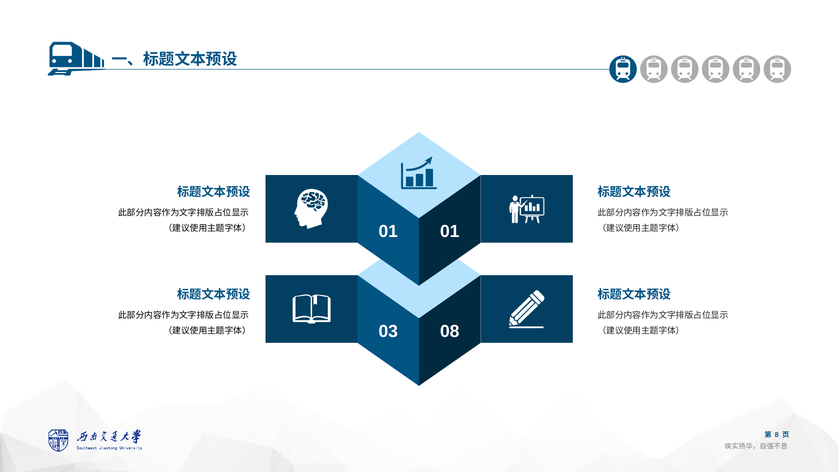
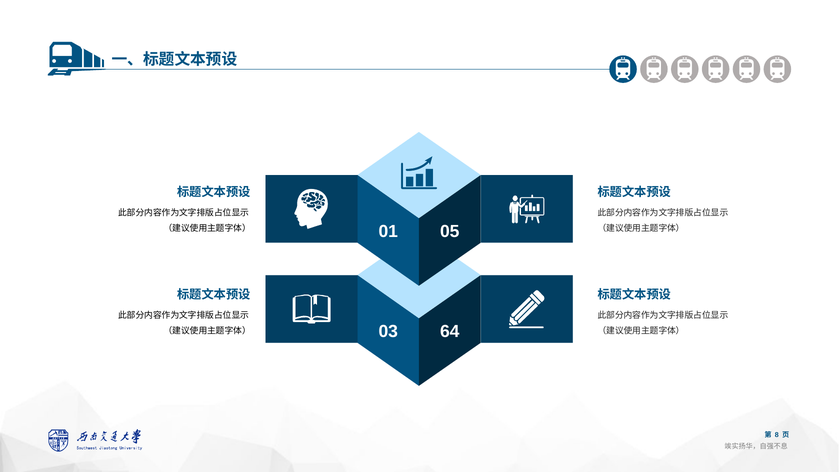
01 01: 01 -> 05 (450, 232)
08: 08 -> 64 (450, 332)
